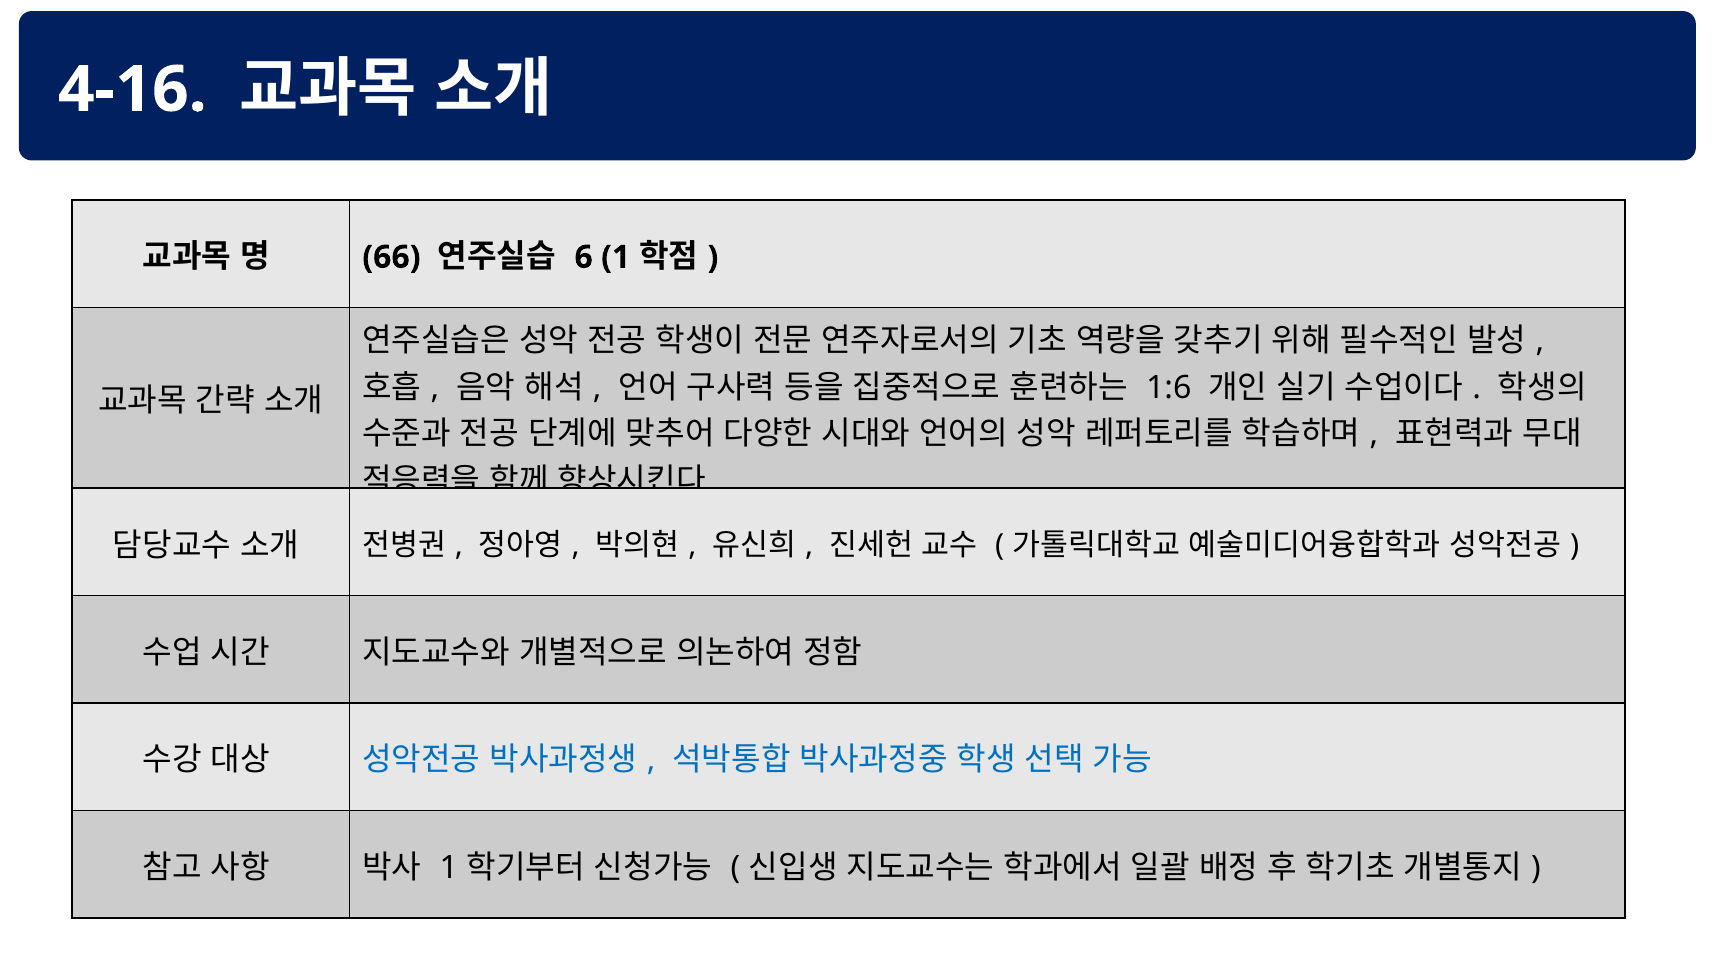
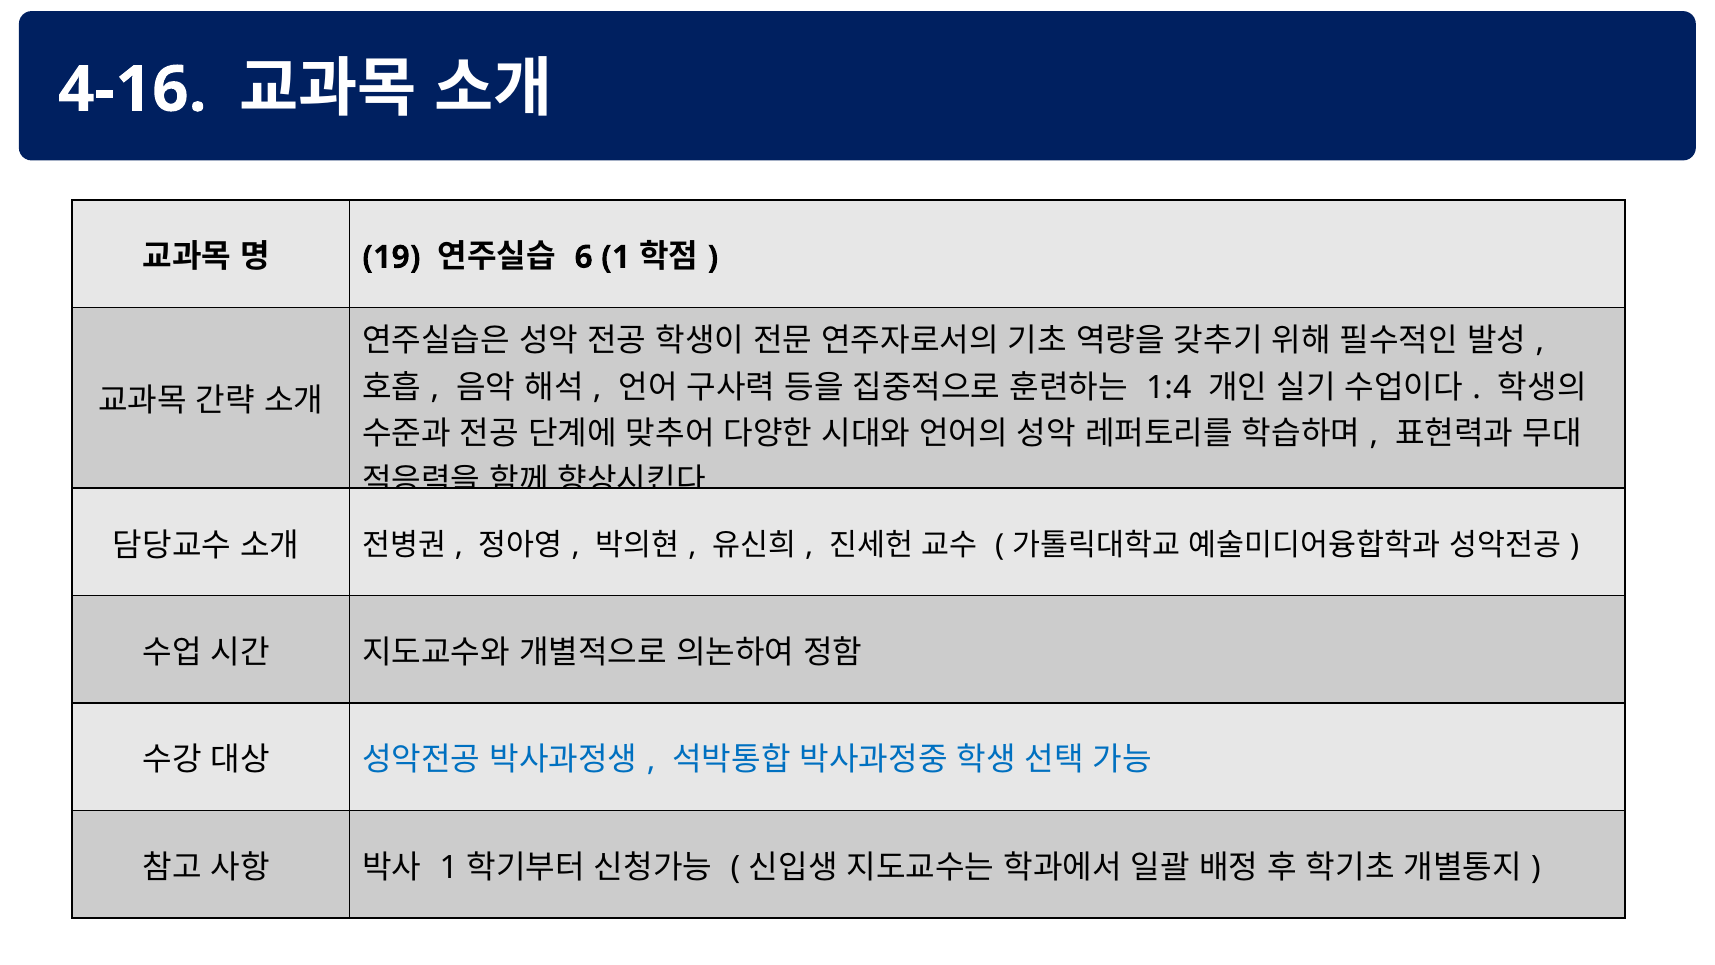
66: 66 -> 19 (391, 257)
1:6: 1:6 -> 1:4 (1169, 387)
